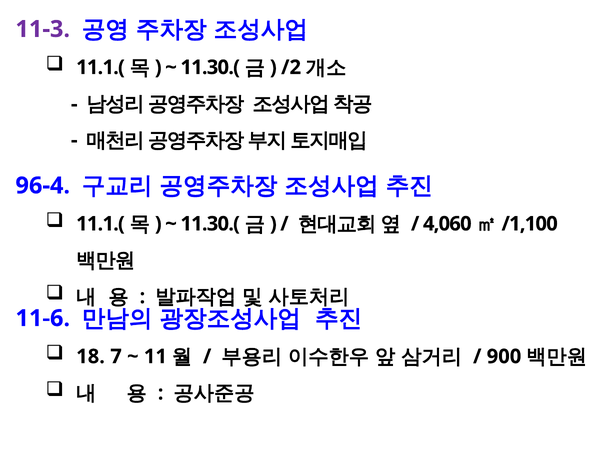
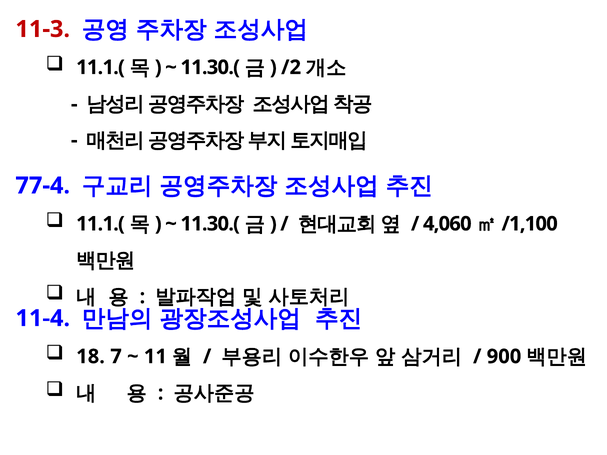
11-3 colour: purple -> red (43, 29)
96-4: 96-4 -> 77-4 (43, 186)
11-6: 11-6 -> 11-4 (43, 318)
